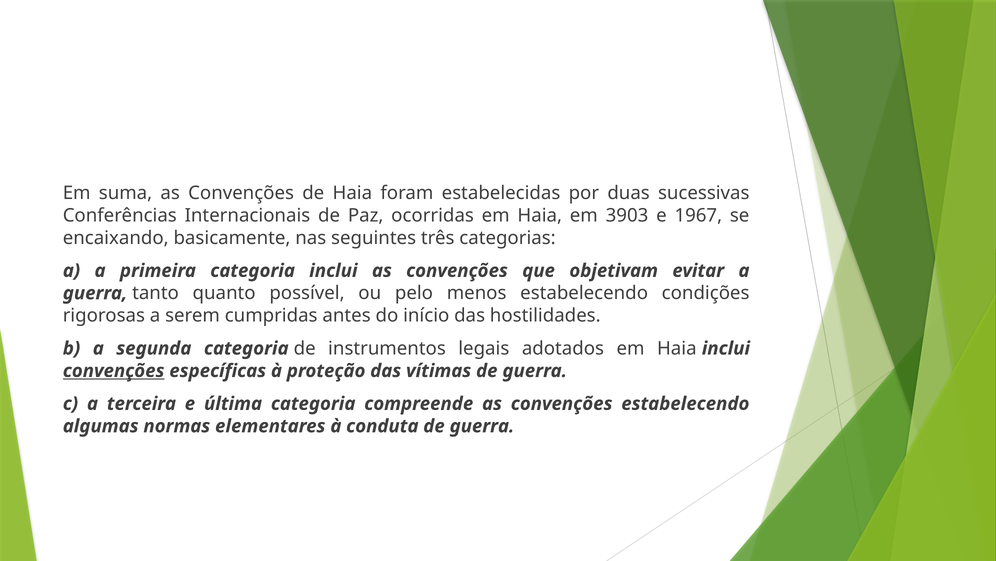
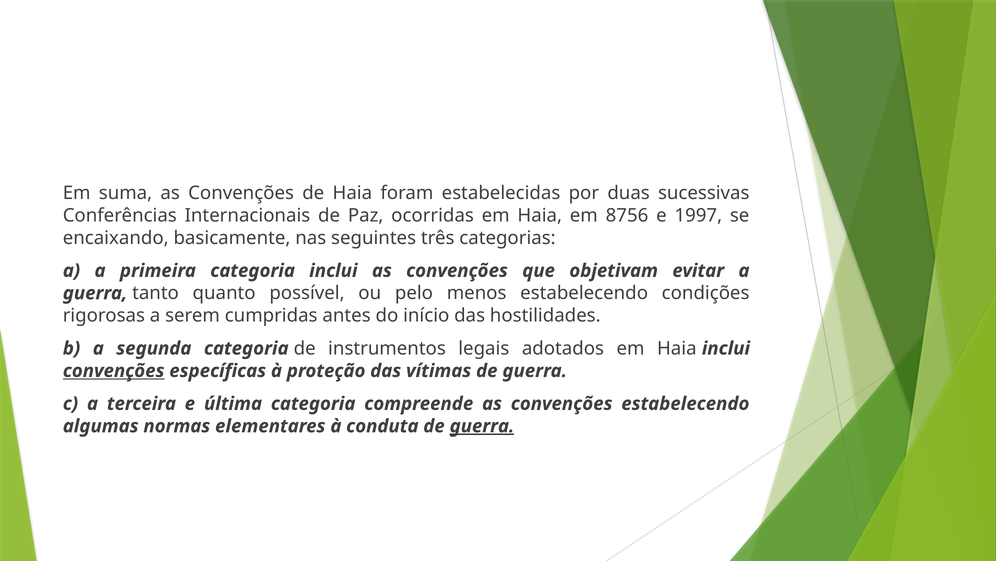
3903: 3903 -> 8756 (627, 215)
1967: 1967 -> 1997 (698, 215)
guerra underline: none -> present (482, 426)
